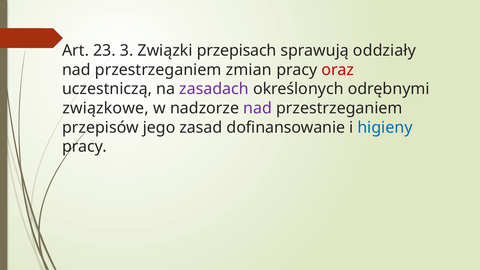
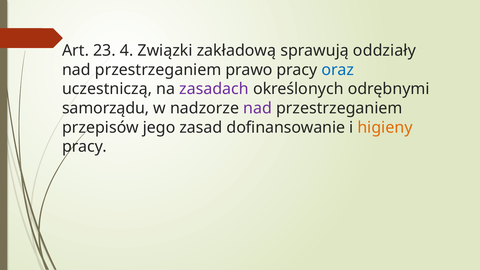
3: 3 -> 4 (127, 51)
przepisach: przepisach -> zakładową (236, 51)
zmian: zmian -> prawo (249, 70)
oraz colour: red -> blue (338, 70)
związkowe: związkowe -> samorządu (106, 108)
higieny colour: blue -> orange (385, 127)
